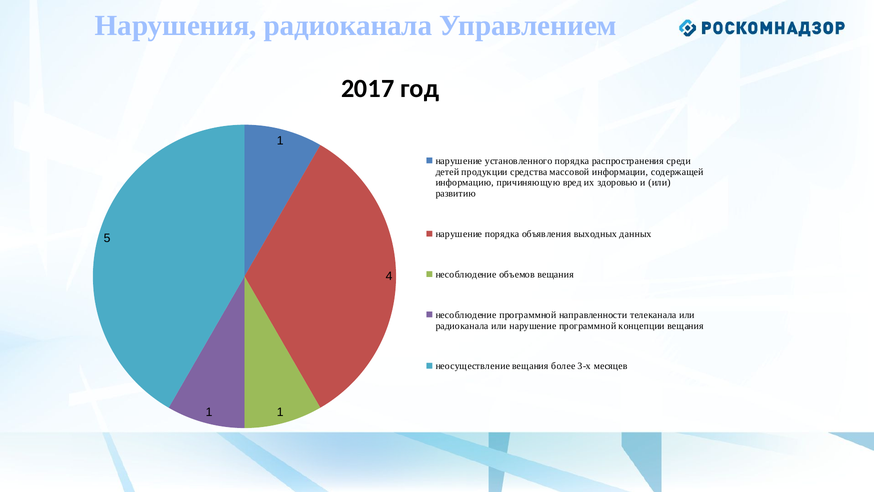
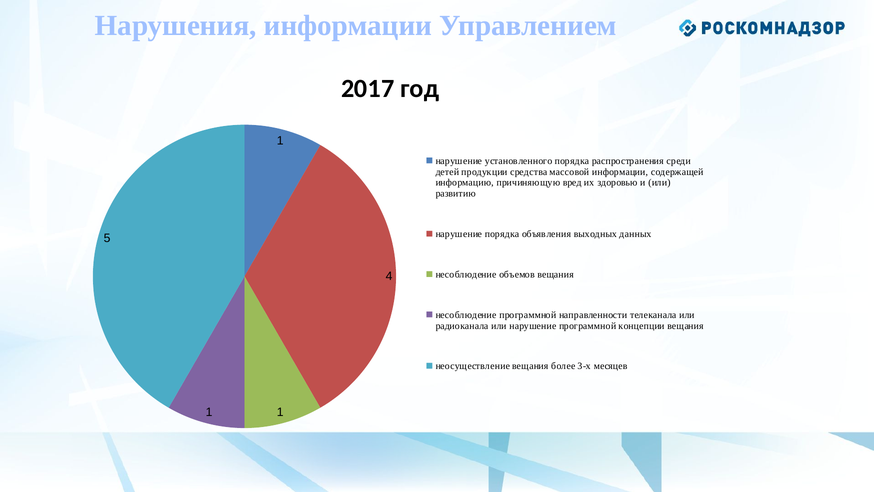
Нарушения радиоканала: радиоканала -> информации (348, 26)
